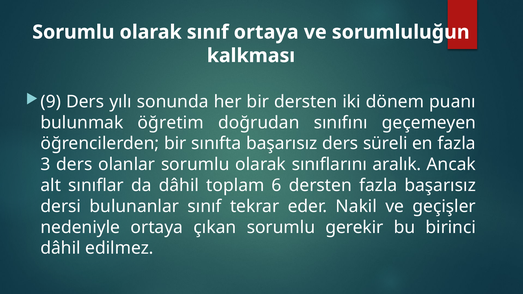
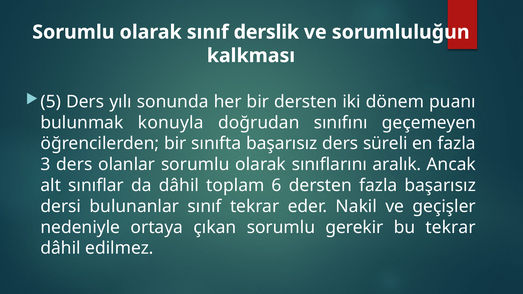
sınıf ortaya: ortaya -> derslik (266, 32)
9: 9 -> 5 (51, 102)
öğretim: öğretim -> konuyla (171, 123)
bu birinci: birinci -> tekrar (451, 227)
